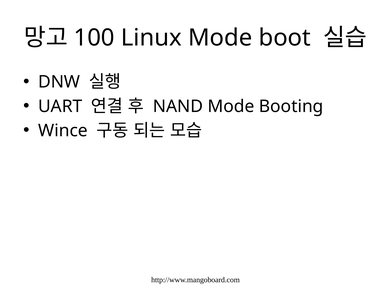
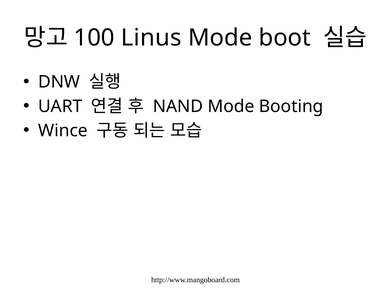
Linux: Linux -> Linus (151, 38)
